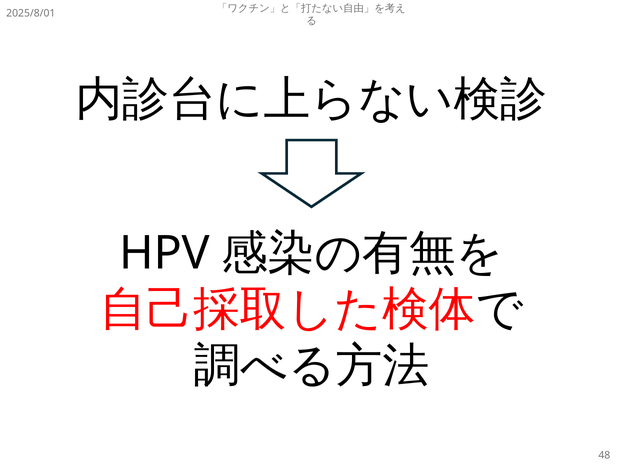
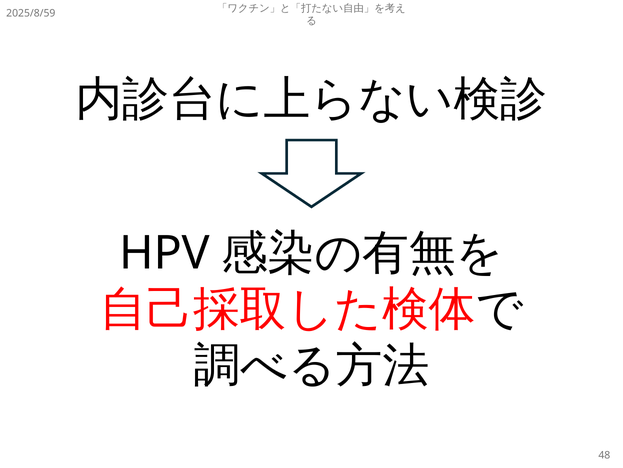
2025/8/01: 2025/8/01 -> 2025/8/59 (31, 13)
